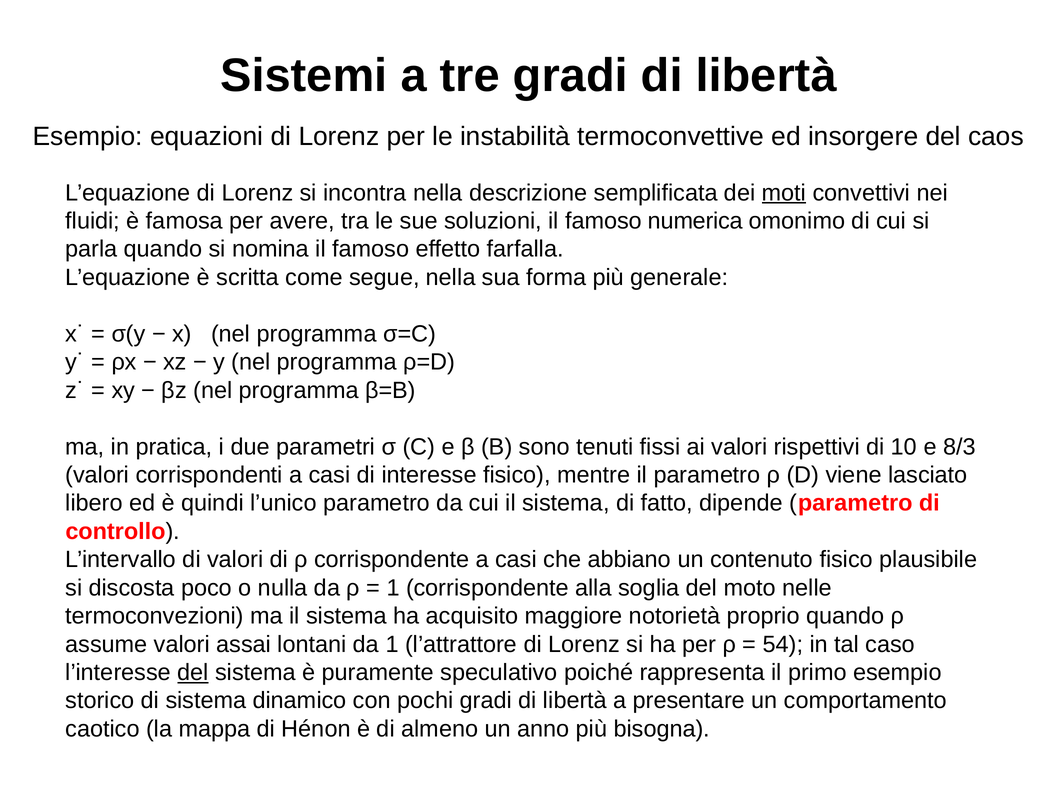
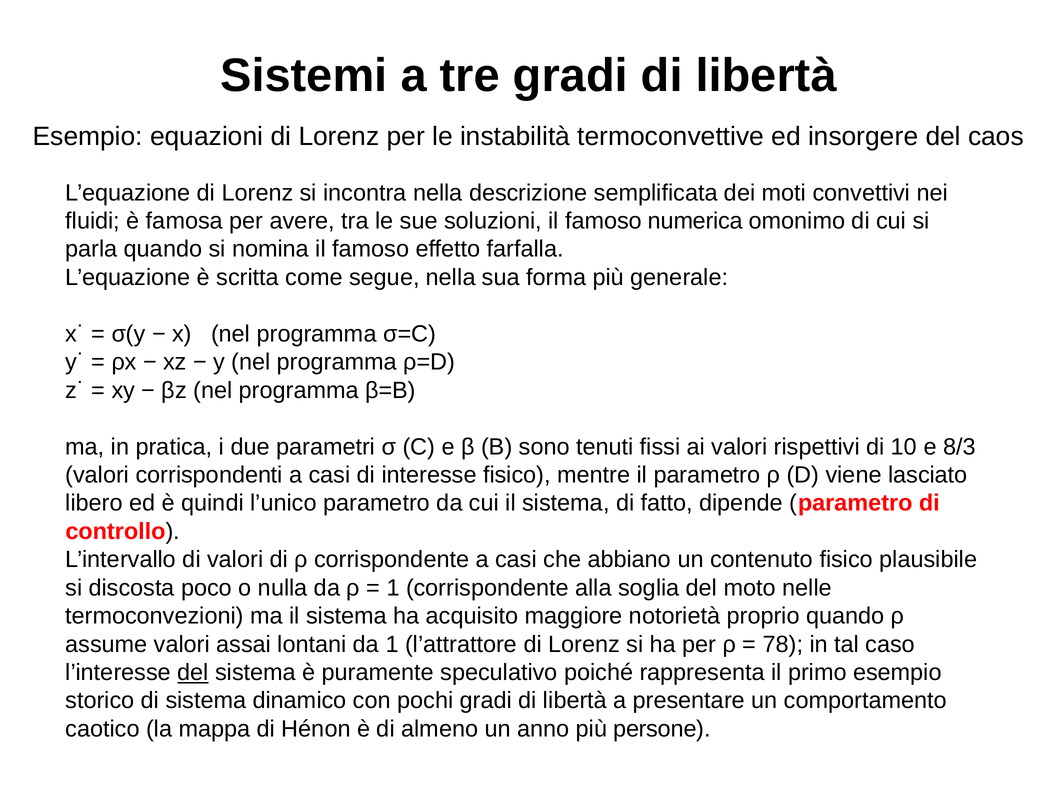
moti underline: present -> none (784, 193)
54: 54 -> 78 (783, 644)
bisogna: bisogna -> persone (662, 728)
